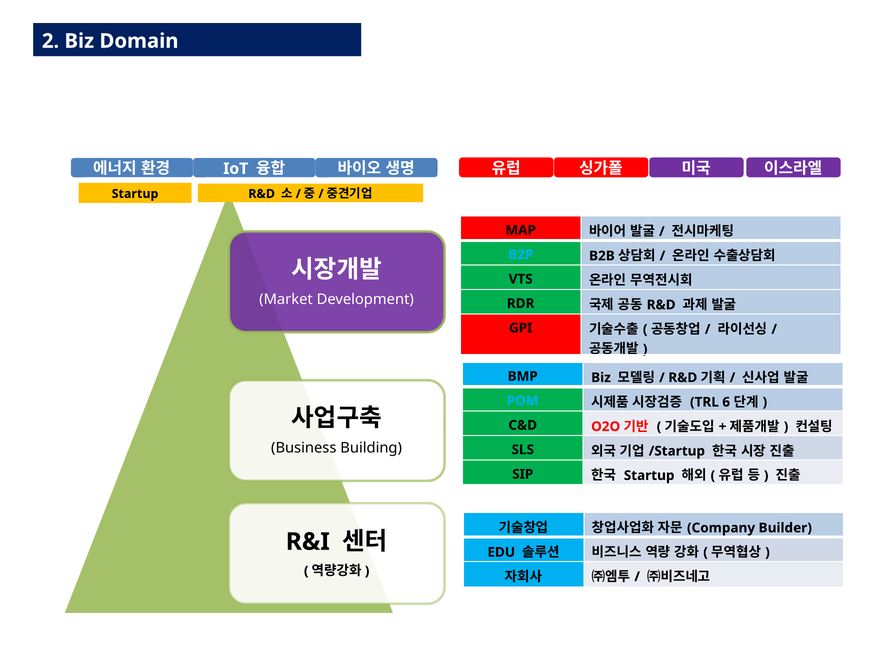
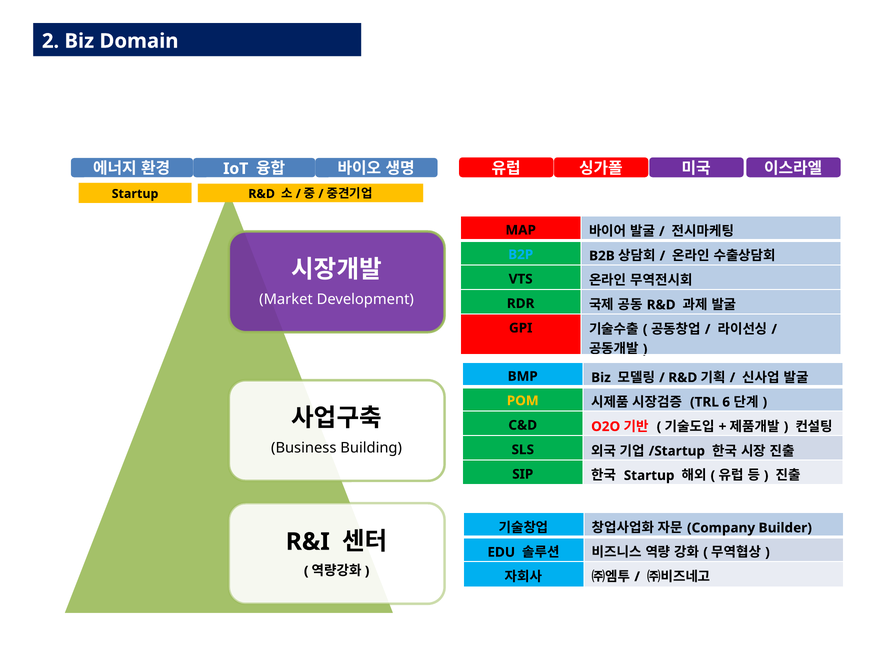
POM colour: light blue -> yellow (523, 401)
